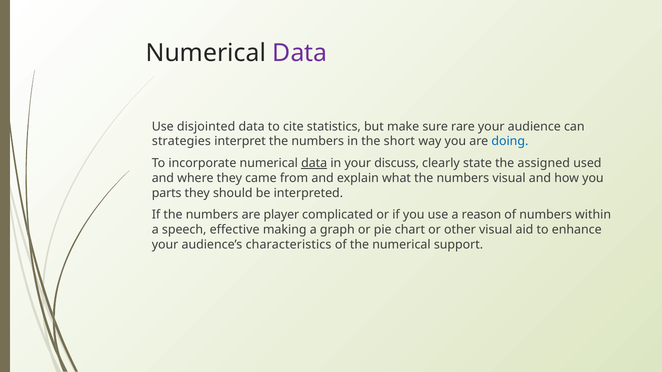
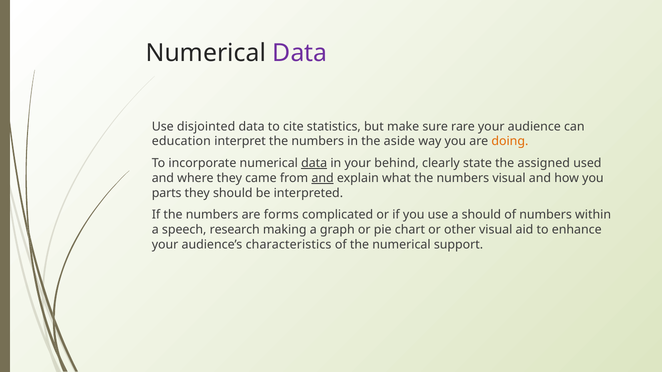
strategies: strategies -> education (181, 142)
short: short -> aside (399, 142)
doing colour: blue -> orange (510, 142)
discuss: discuss -> behind (397, 163)
and underline: none -> present (323, 178)
player: player -> forms (281, 215)
a reason: reason -> should (481, 215)
effective: effective -> research (235, 230)
